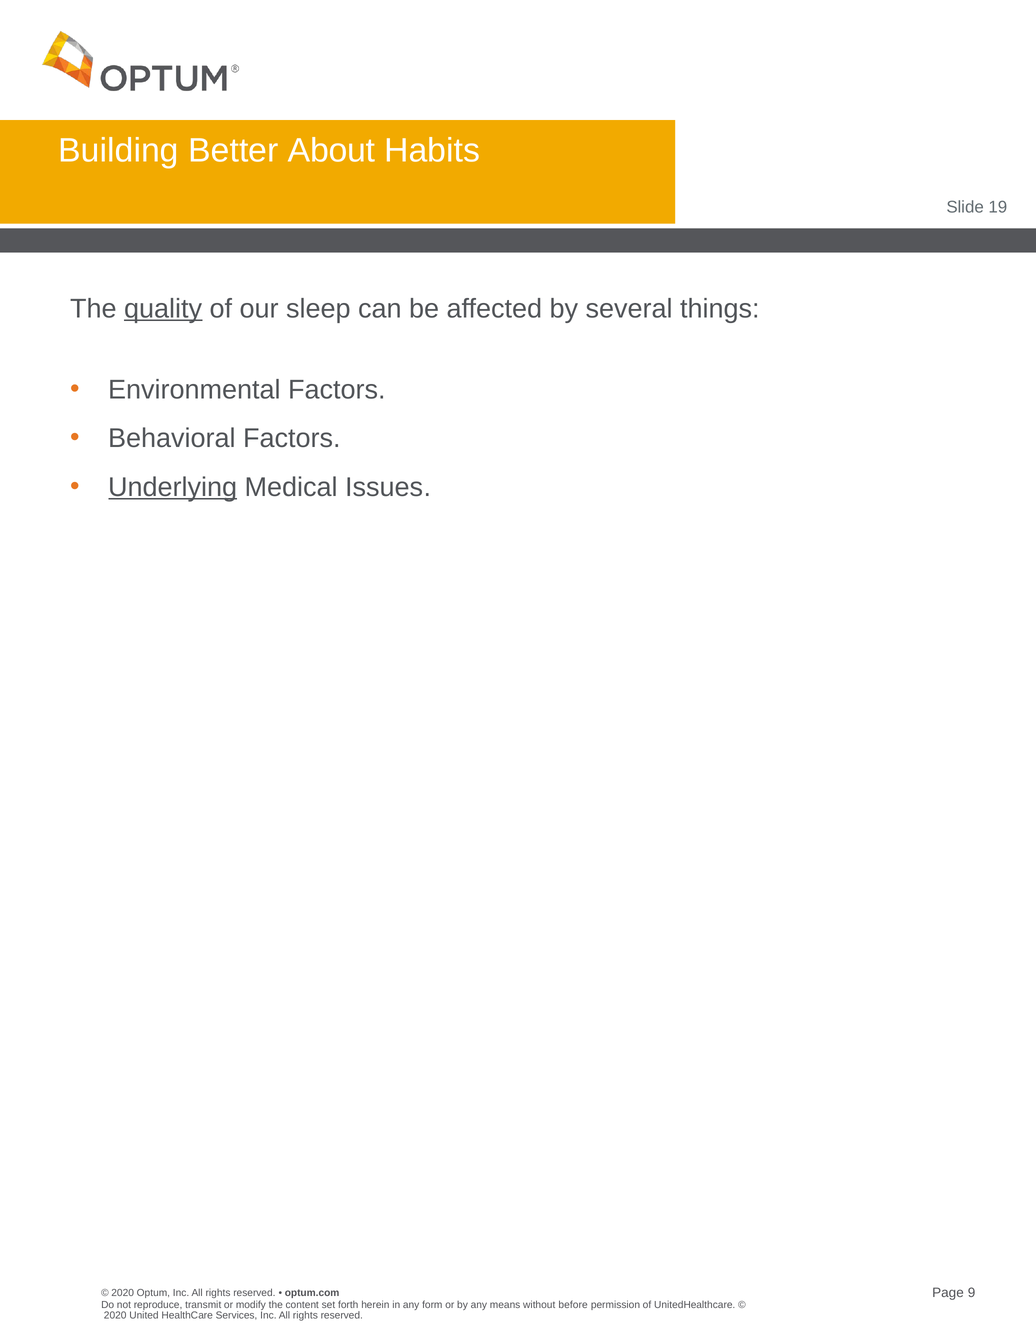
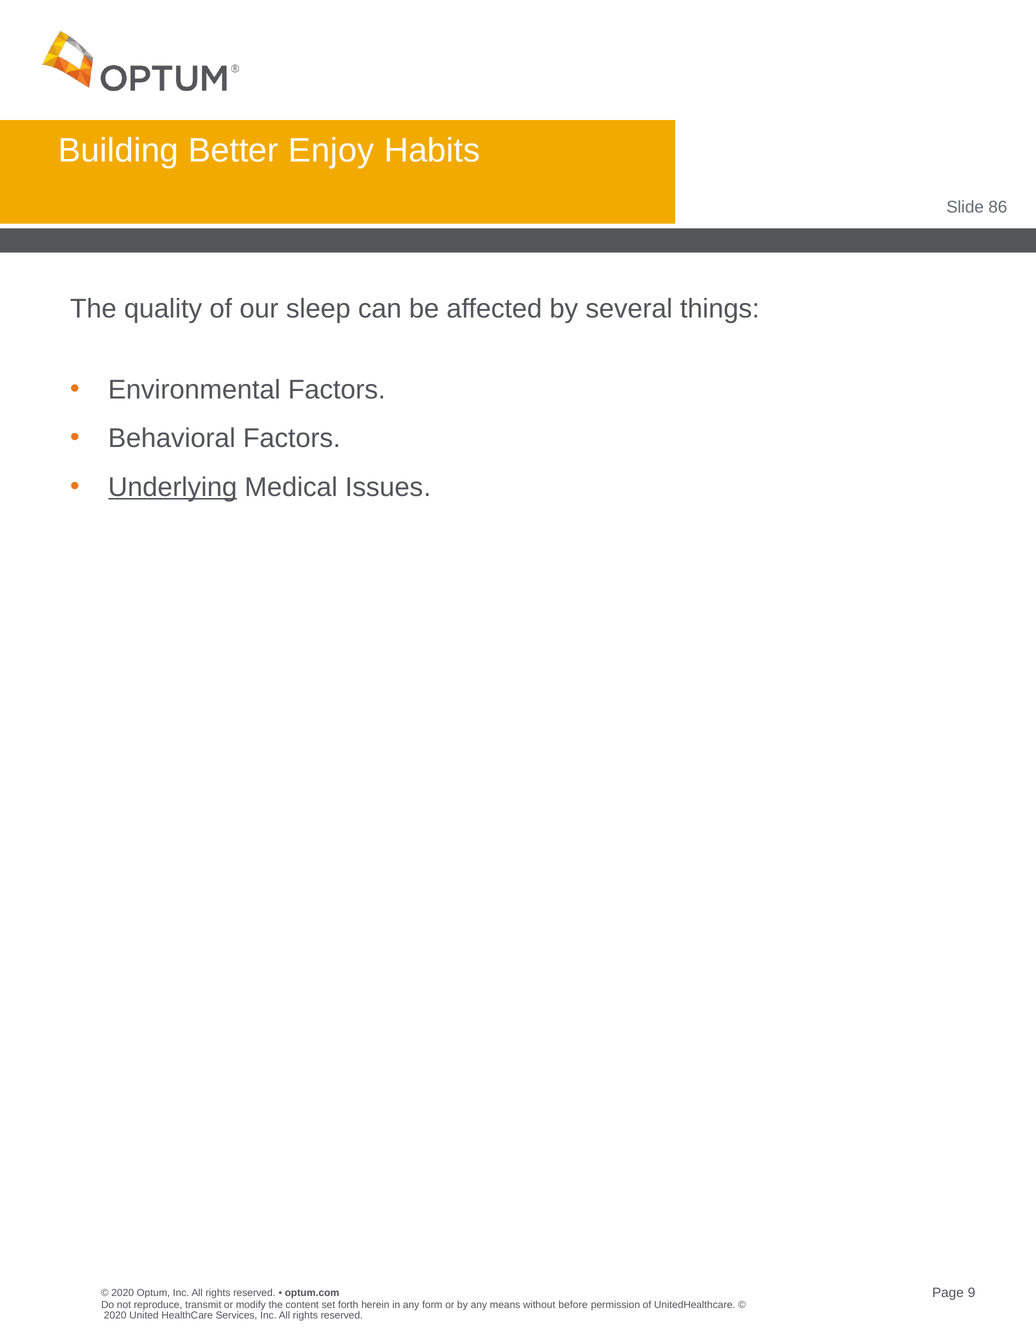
About: About -> Enjoy (331, 150)
19: 19 -> 86 (998, 207)
quality underline: present -> none (163, 309)
